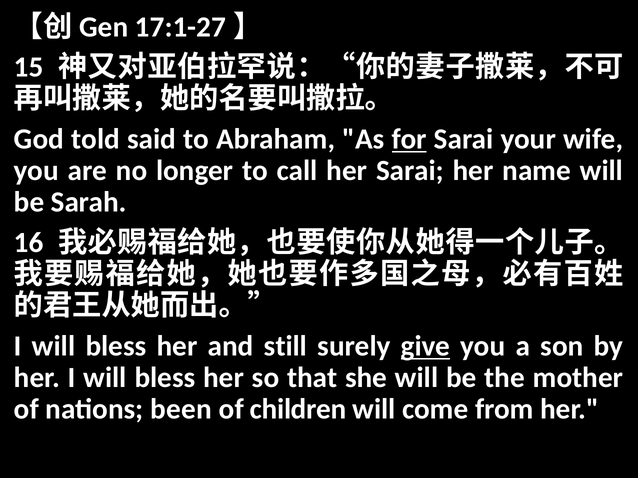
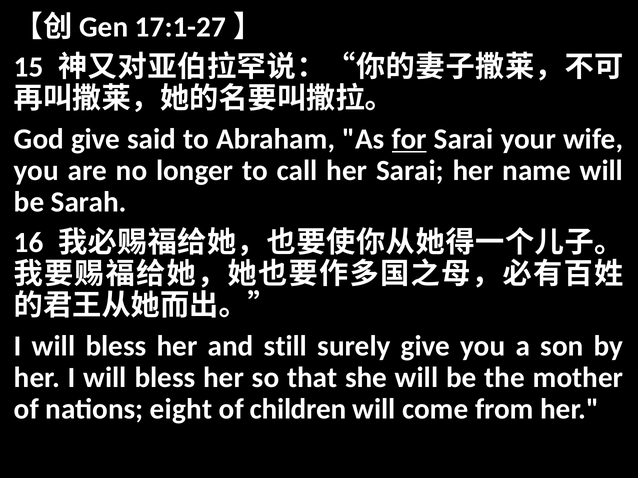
God told: told -> give (96, 139)
give underline: present -> none (426, 347)
been: been -> eight (181, 410)
